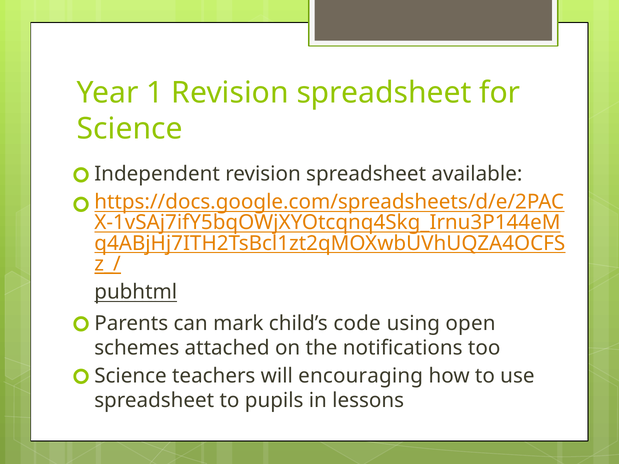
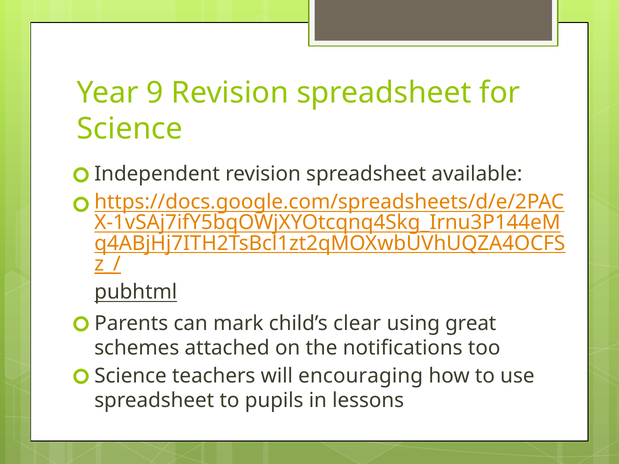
1: 1 -> 9 (155, 93)
code: code -> clear (357, 323)
open: open -> great (471, 323)
